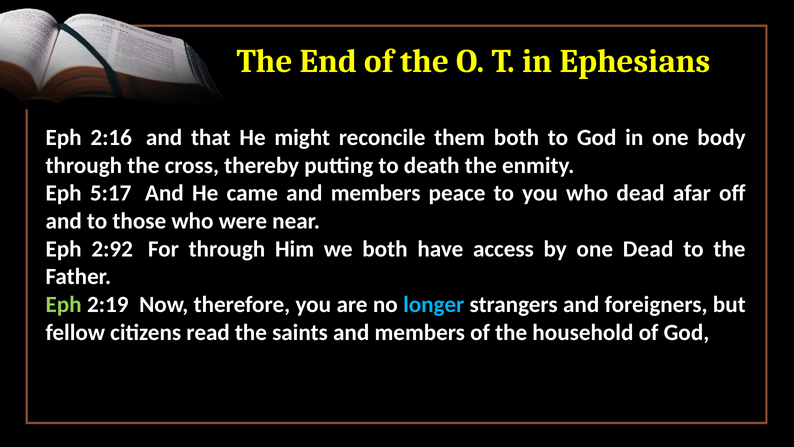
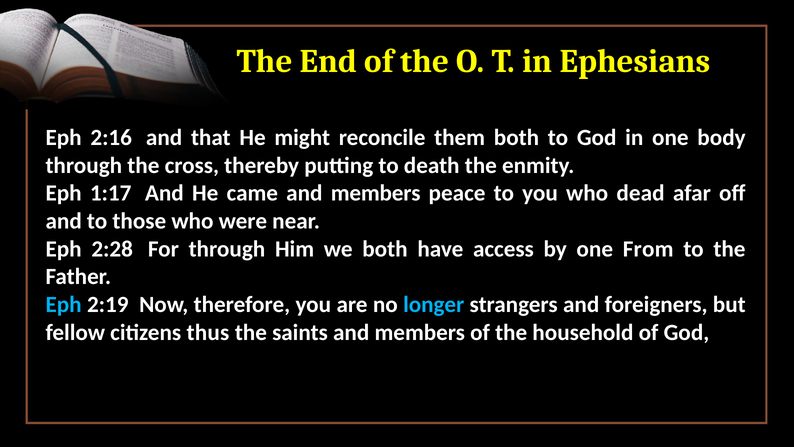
5:17: 5:17 -> 1:17 (111, 193)
2:92: 2:92 -> 2:28 (112, 249)
one Dead: Dead -> From (648, 249)
Eph colour: light green -> light blue (64, 304)
read: read -> thus (208, 332)
